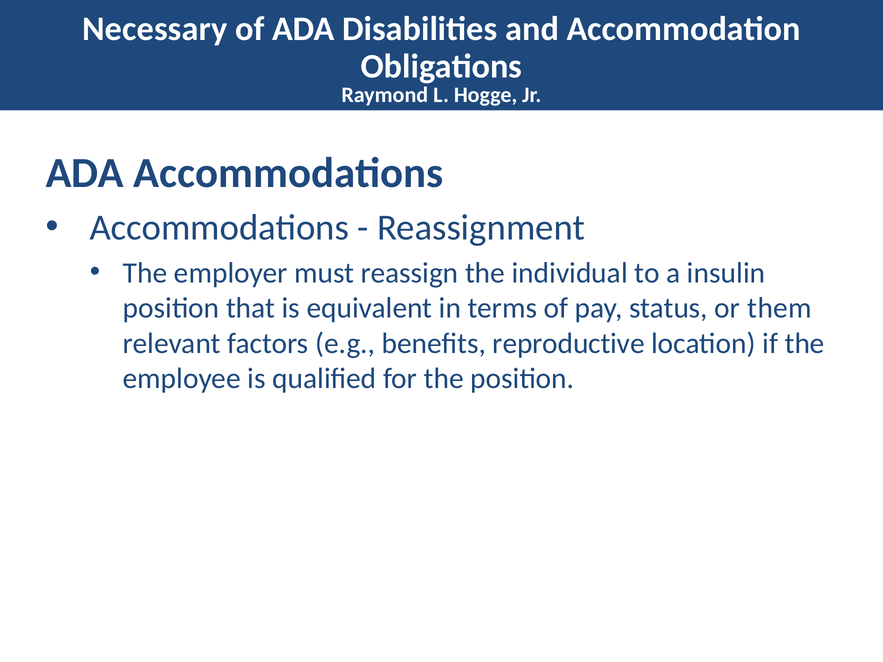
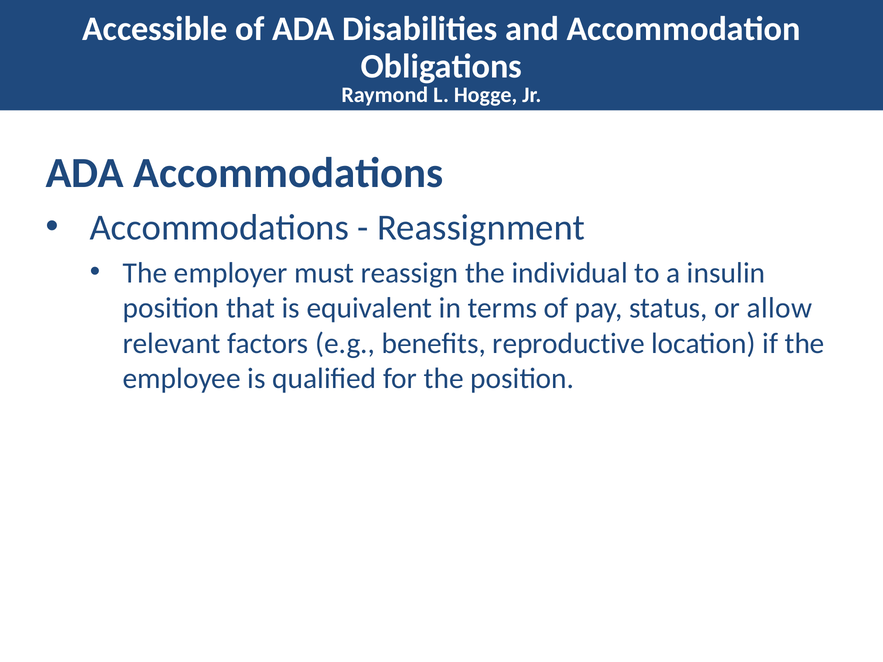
Necessary: Necessary -> Accessible (155, 29)
them: them -> allow (780, 308)
